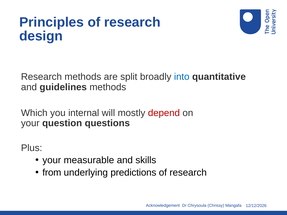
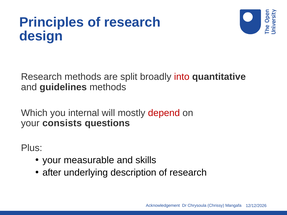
into colour: blue -> red (182, 77)
question: question -> consists (62, 123)
from: from -> after (52, 173)
predictions: predictions -> description (133, 173)
